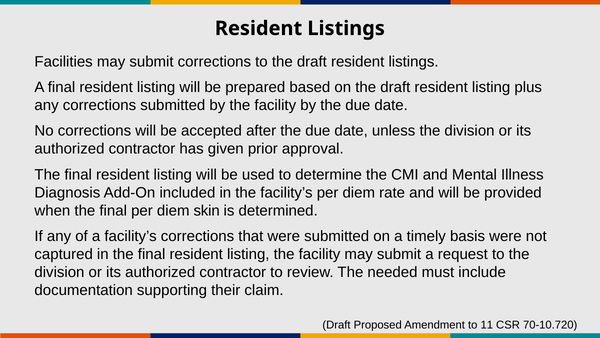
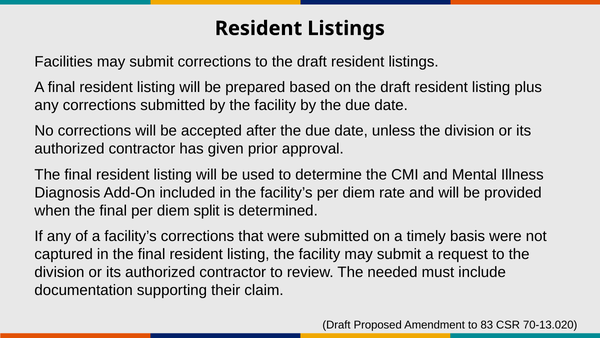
skin: skin -> split (207, 210)
11: 11 -> 83 (487, 325)
70-10.720: 70-10.720 -> 70-13.020 (550, 325)
